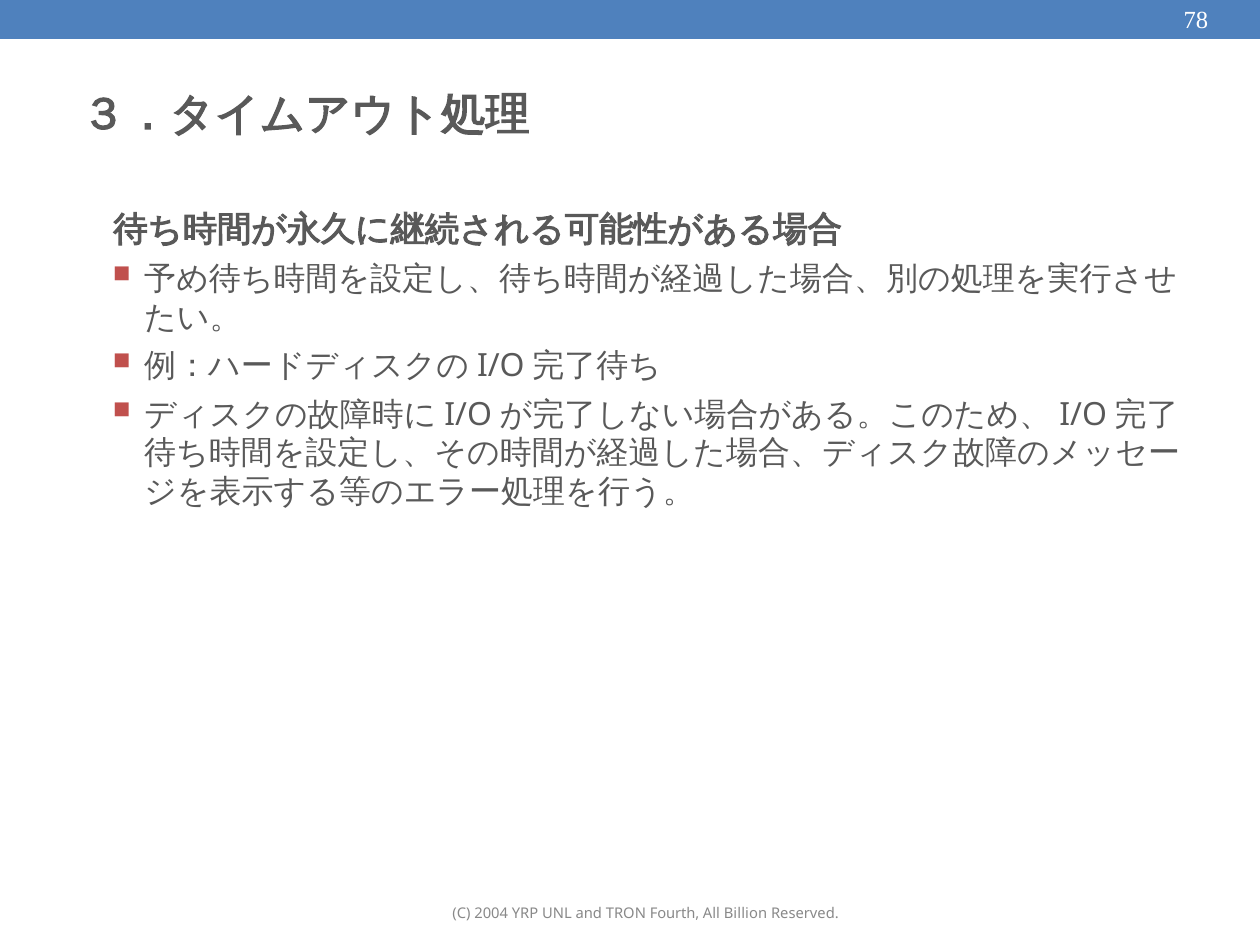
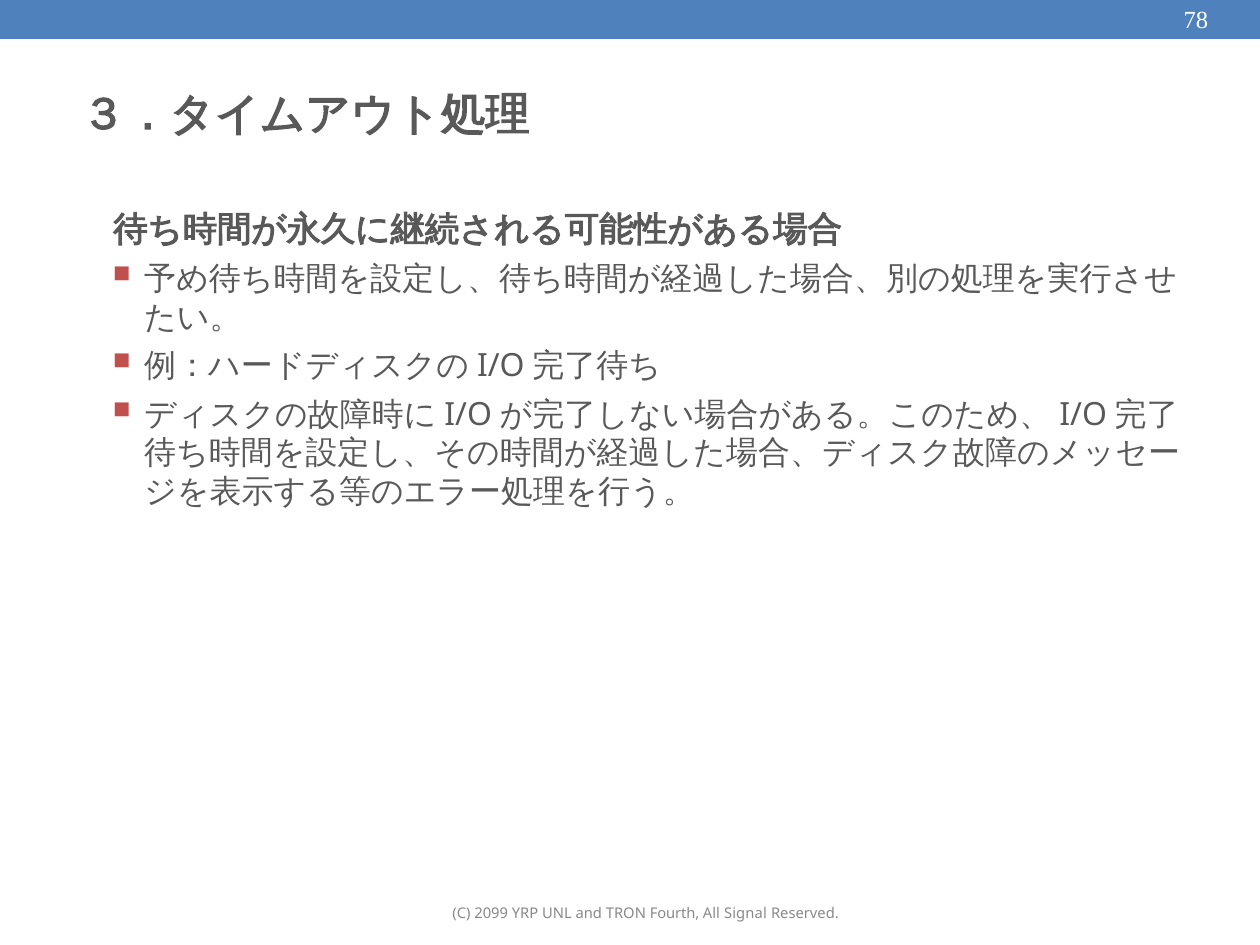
2004: 2004 -> 2099 (491, 913)
Billion: Billion -> Signal (745, 913)
